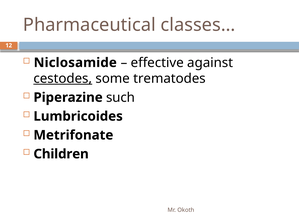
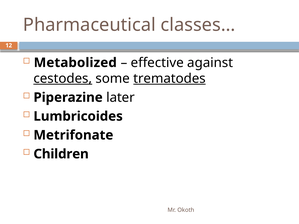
Niclosamide: Niclosamide -> Metabolized (75, 63)
trematodes underline: none -> present (169, 79)
such: such -> later (120, 98)
